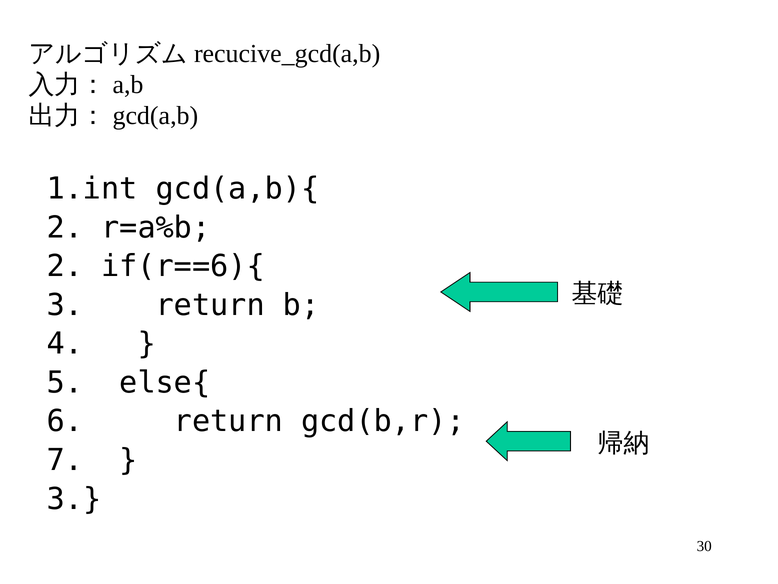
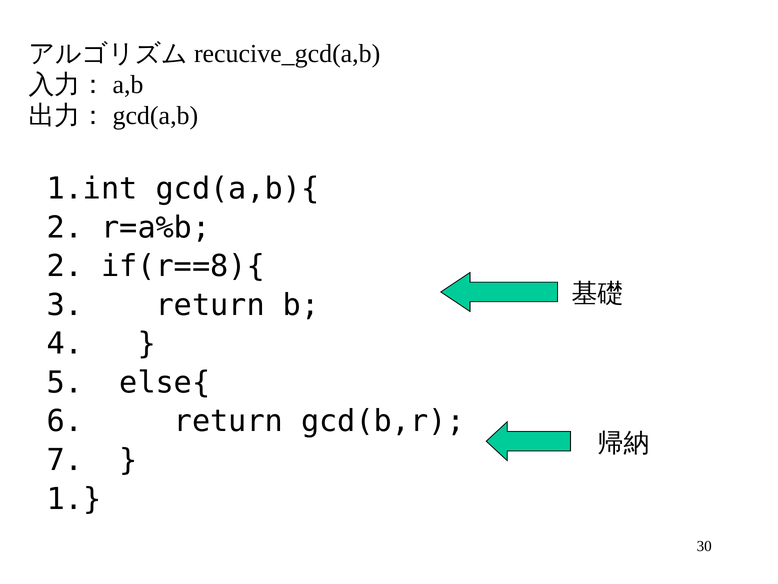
if(r==6){: if(r==6){ -> if(r==8){ (183, 266)
3: 3 -> 1 (74, 499)
